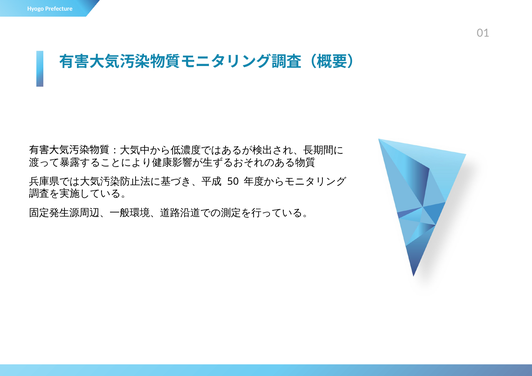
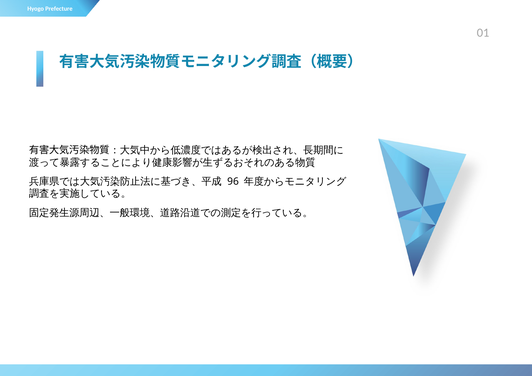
50: 50 -> 96 (233, 182)
